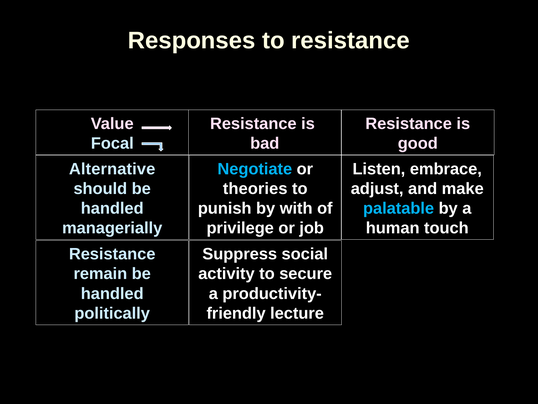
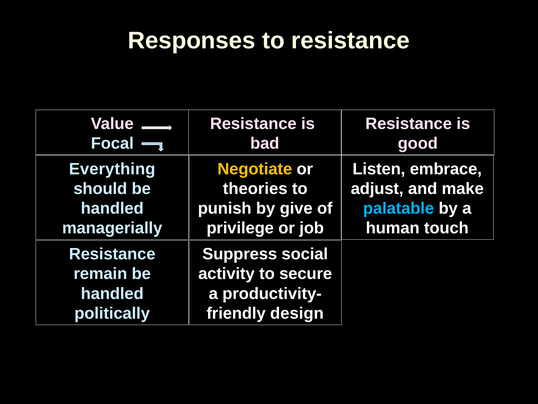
Alternative: Alternative -> Everything (112, 169)
Negotiate colour: light blue -> yellow (255, 169)
with: with -> give (296, 208)
lecture: lecture -> design (297, 313)
